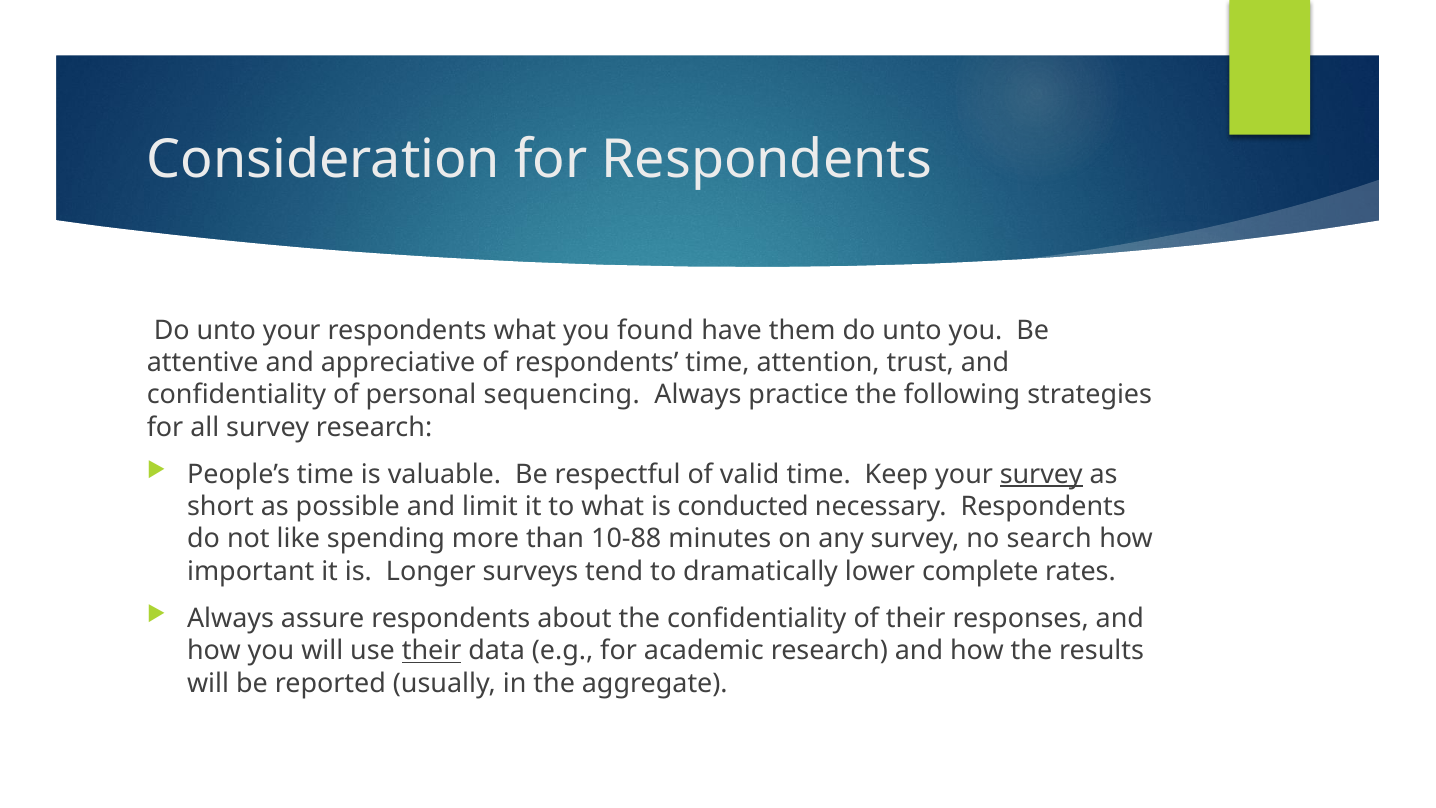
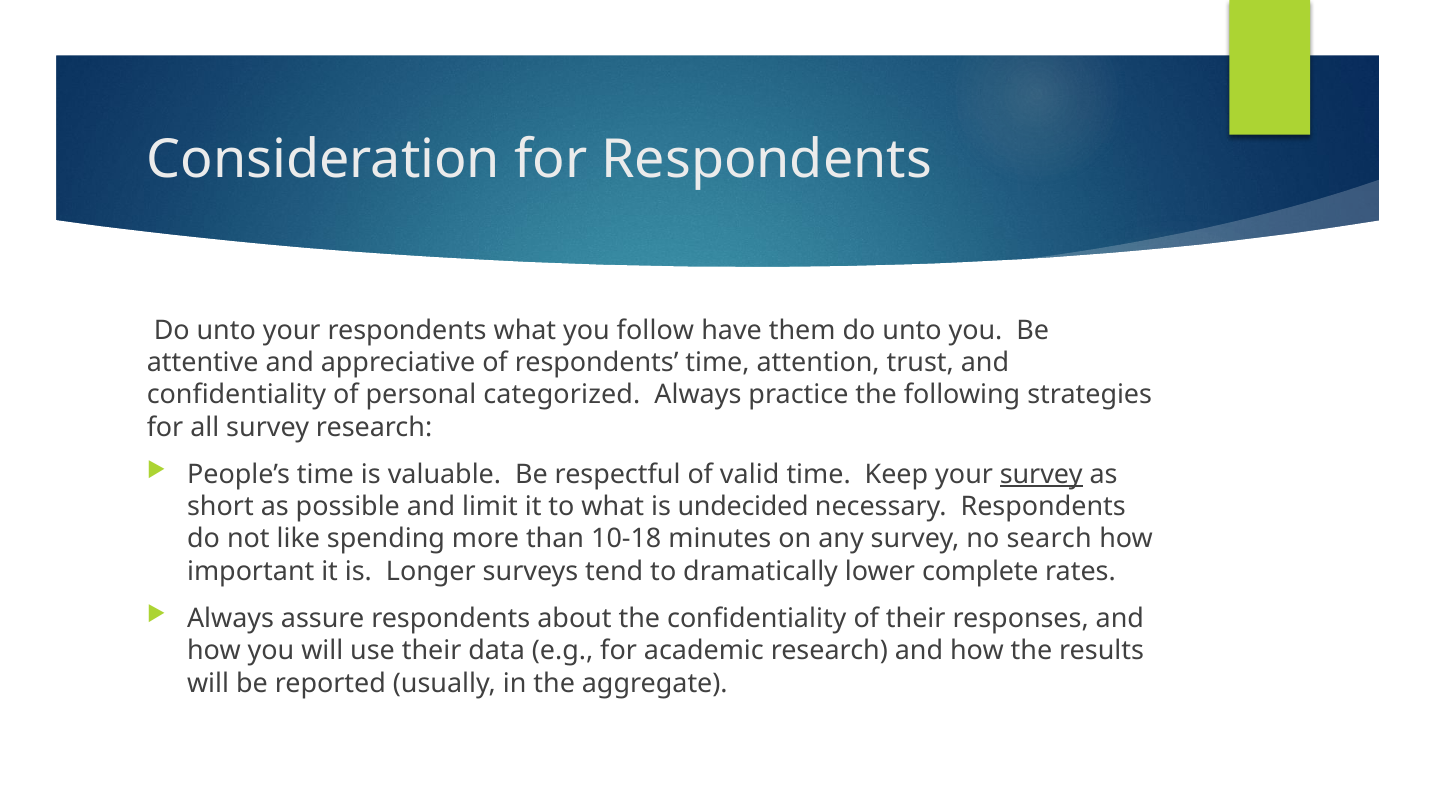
found: found -> follow (655, 330)
sequencing: sequencing -> categorized (562, 395)
conducted: conducted -> undecided (743, 507)
10-88: 10-88 -> 10-18 (626, 539)
their underline: present -> none (432, 651)
